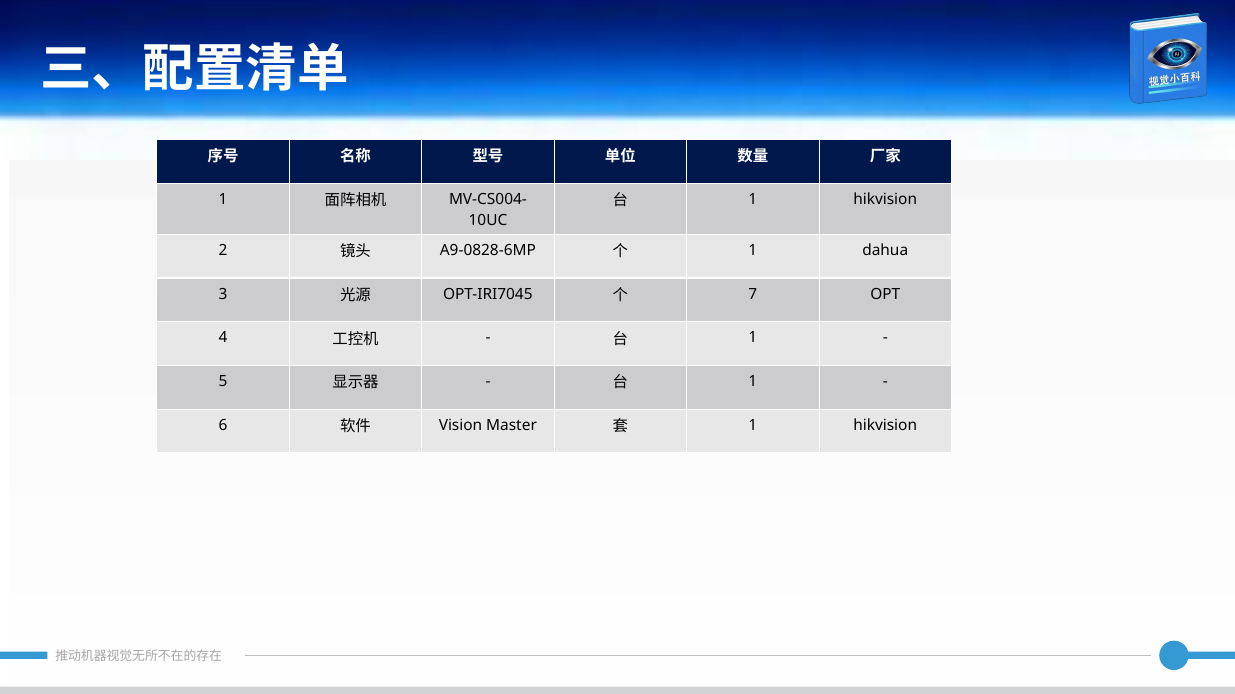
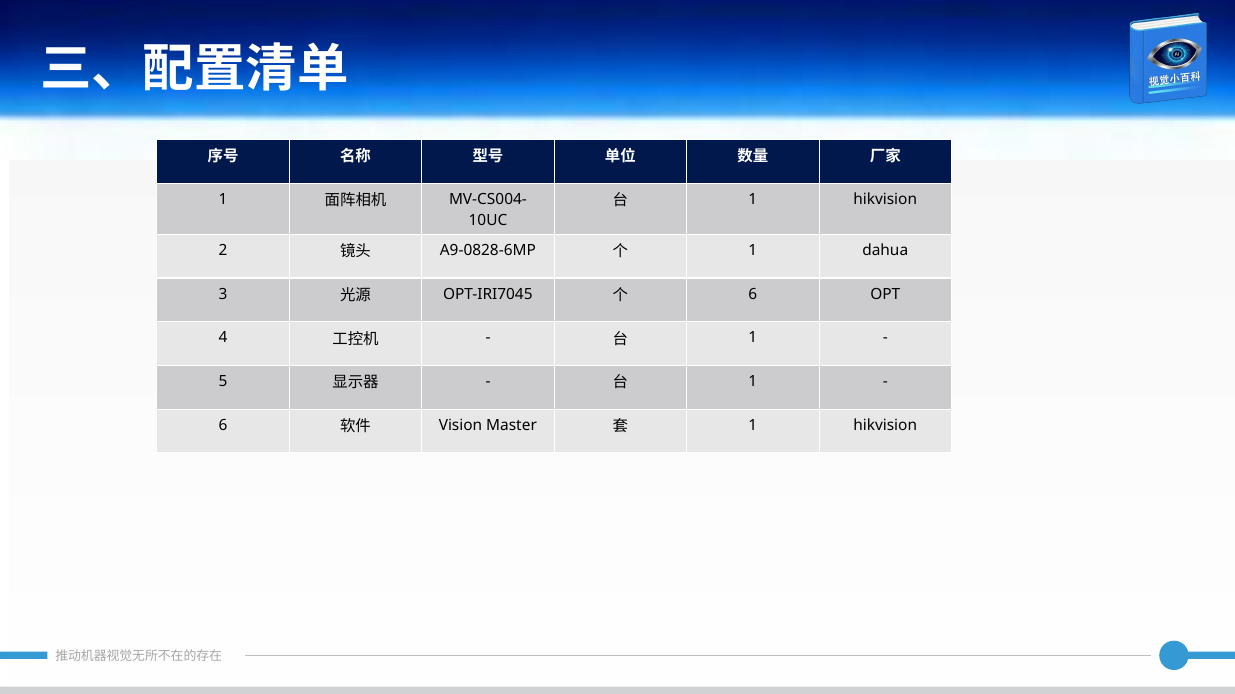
7: 7 -> 6 (753, 294)
